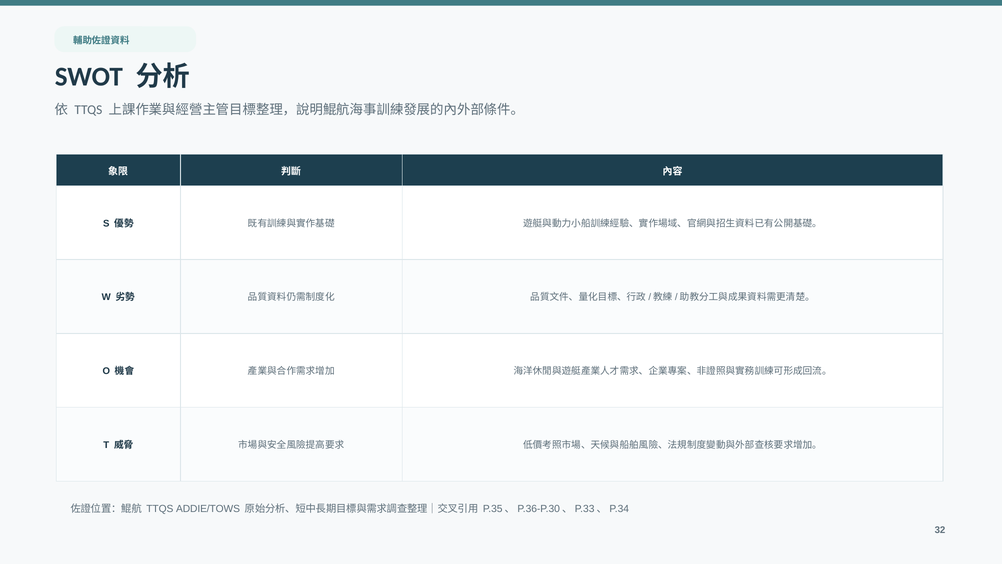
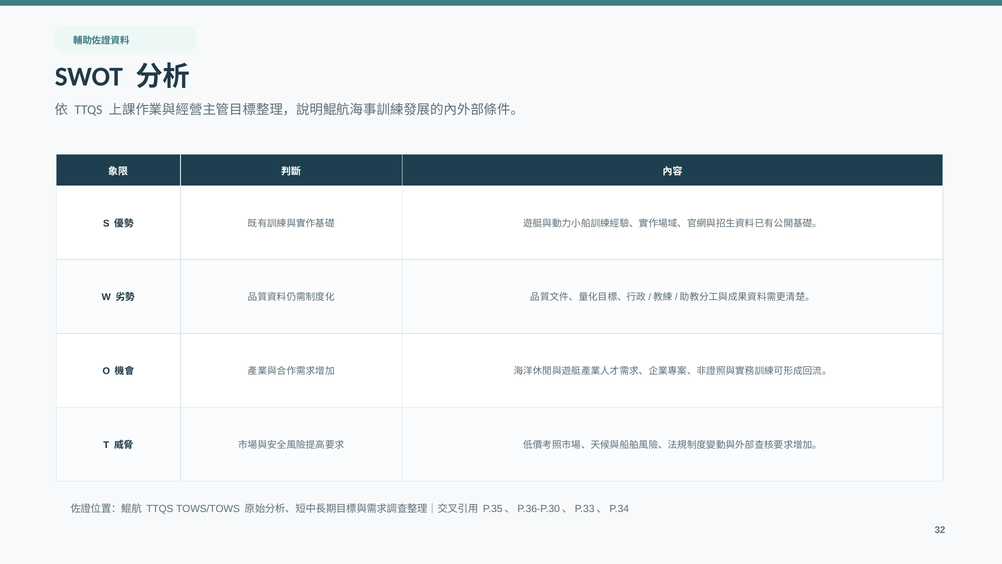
ADDIE/TOWS: ADDIE/TOWS -> TOWS/TOWS (208, 509)
